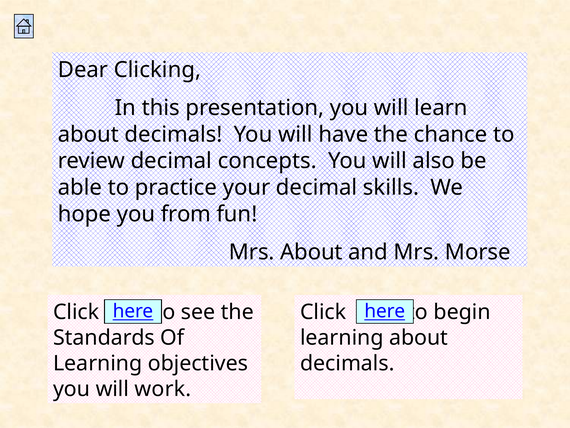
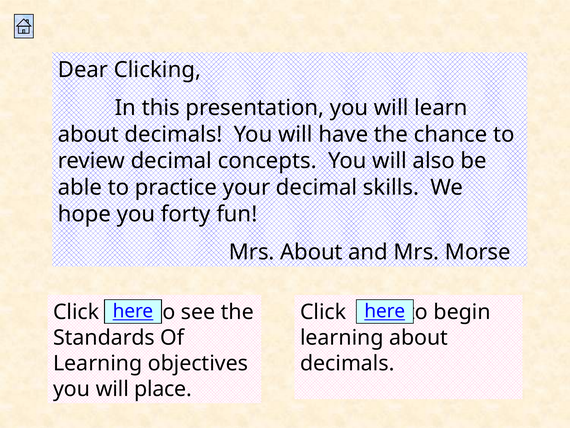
from: from -> forty (186, 214)
work: work -> place (163, 389)
